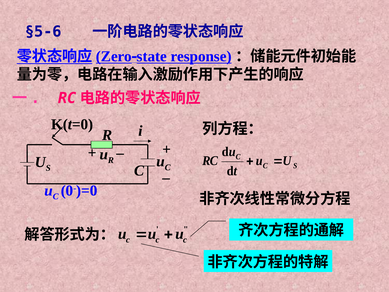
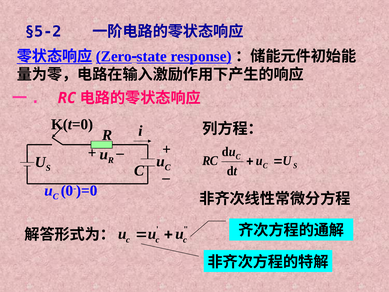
§5-6: §5-6 -> §5-2 (43, 32)
